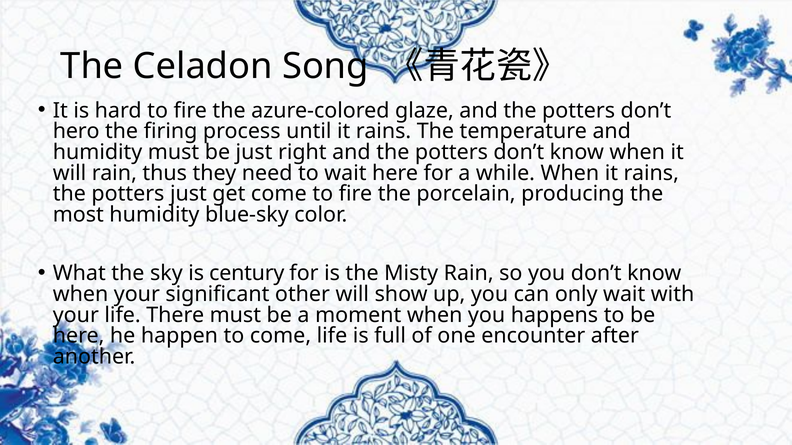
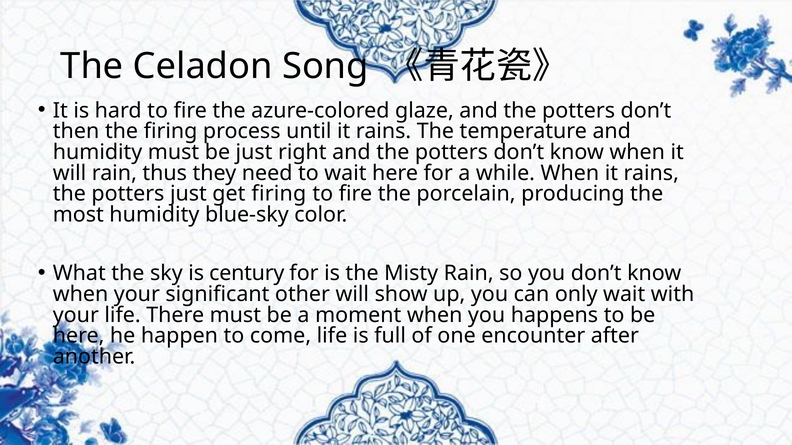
hero: hero -> then (76, 132)
get come: come -> firing (279, 194)
